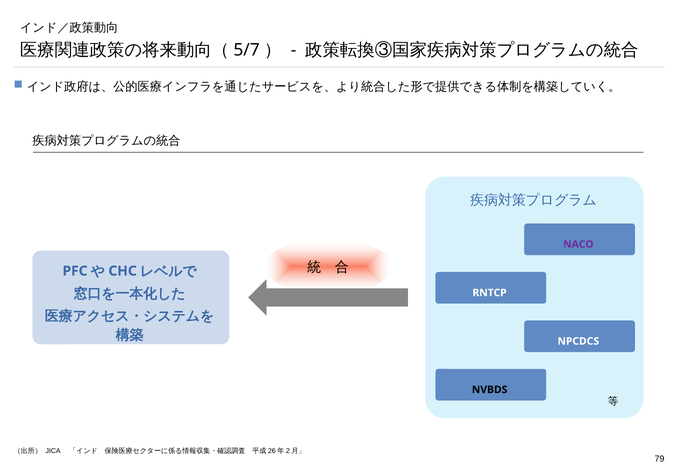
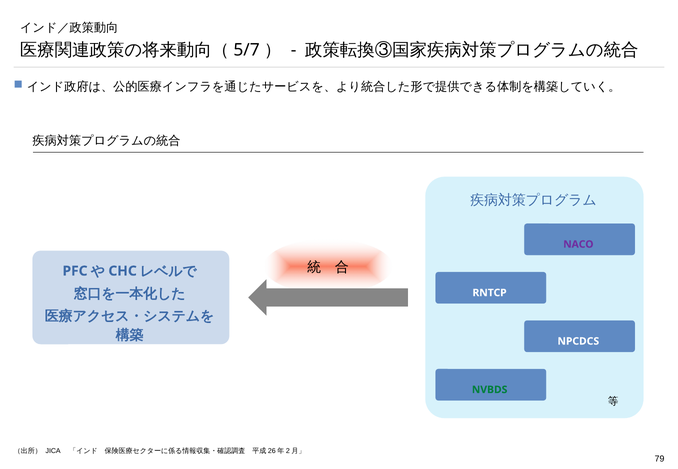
NVBDS colour: black -> green (490, 390)
